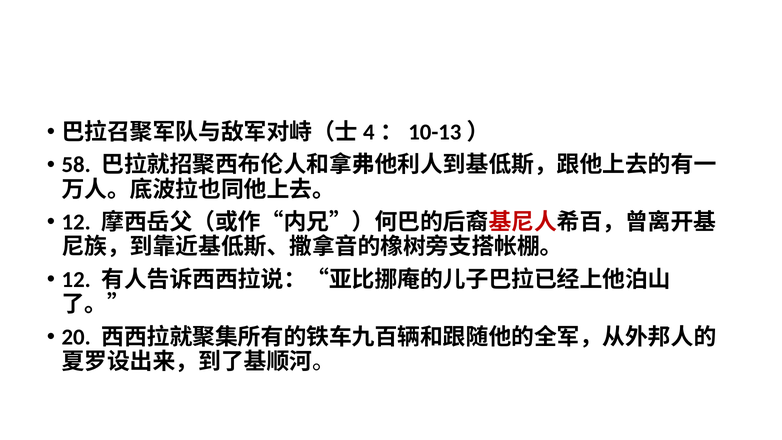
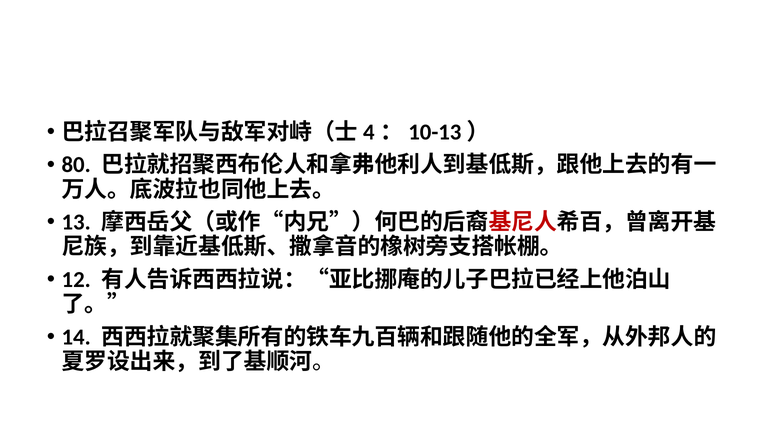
58: 58 -> 80 (76, 165)
12: 12 -> 13 (76, 222)
20: 20 -> 14 (76, 337)
